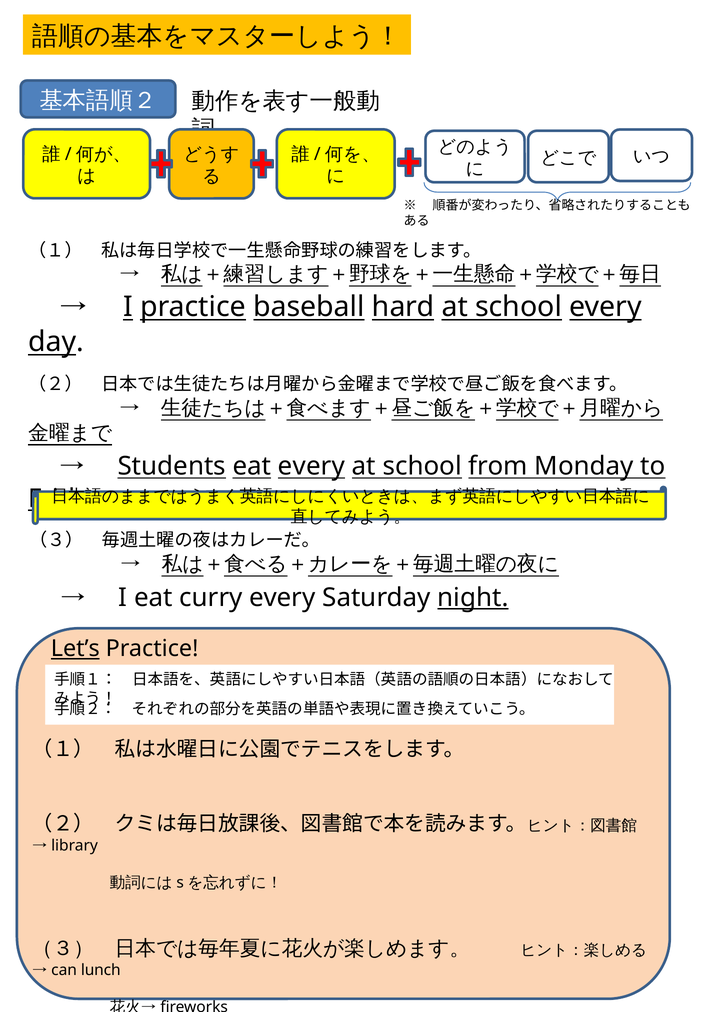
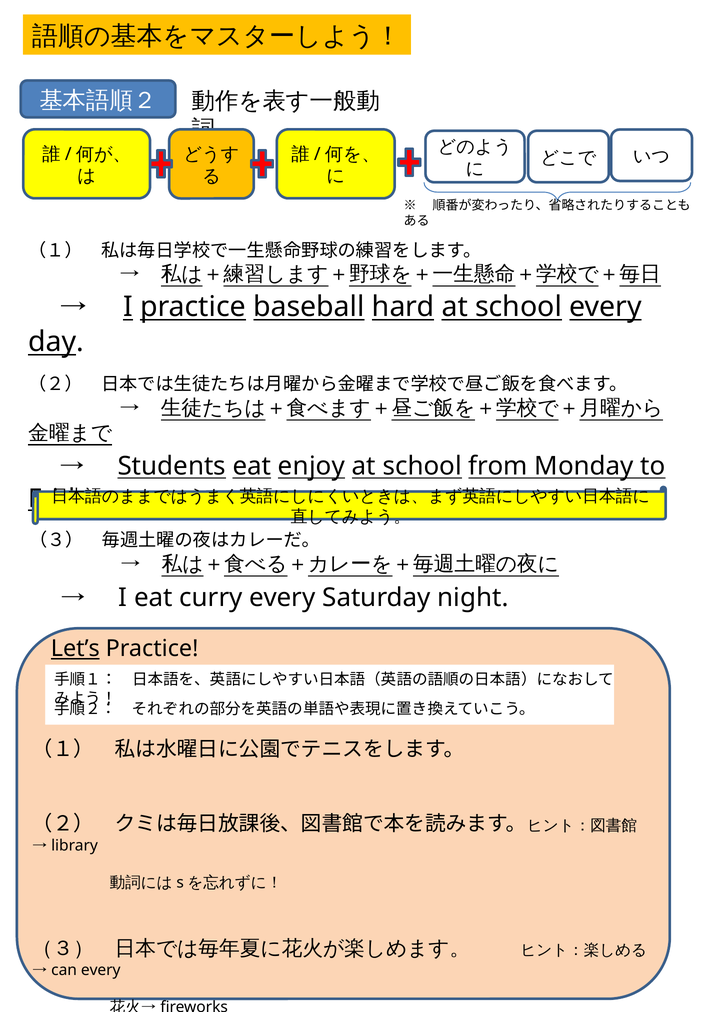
eat every: every -> enjoy (312, 467)
night underline: present -> none (473, 598)
lunch: lunch -> every (101, 971)
